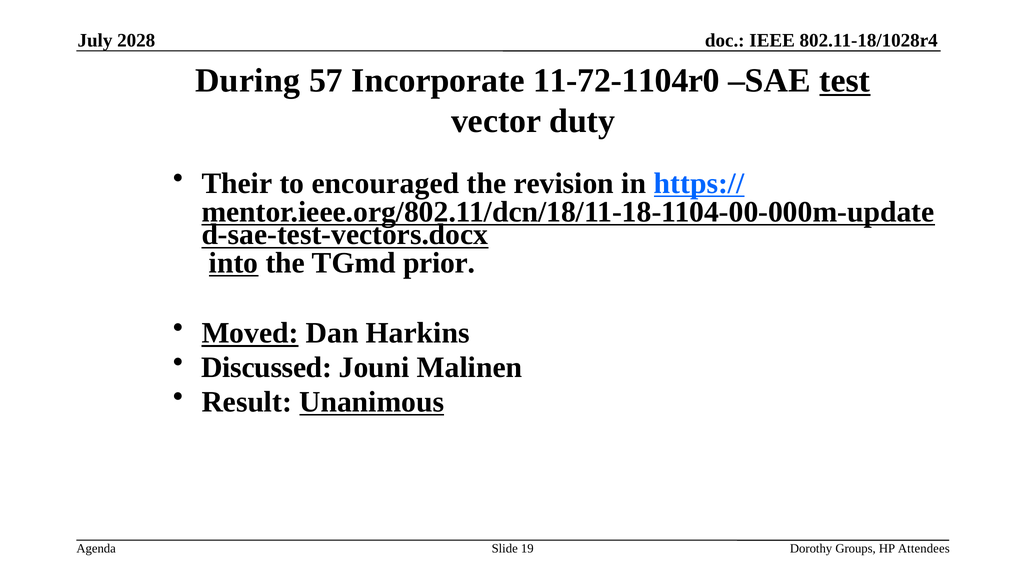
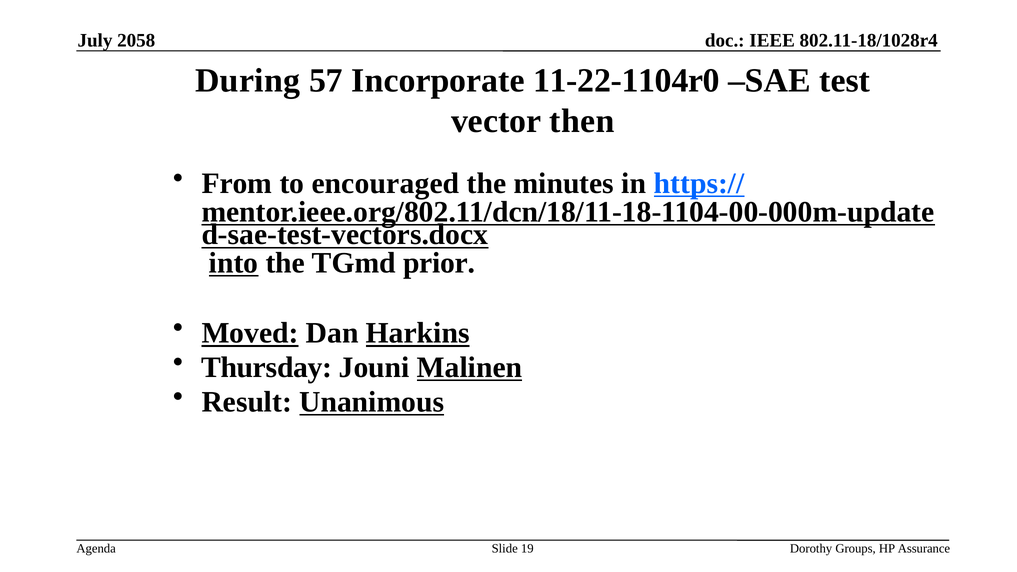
2028: 2028 -> 2058 (136, 41)
11-72-1104r0: 11-72-1104r0 -> 11-22-1104r0 (627, 80)
test underline: present -> none (845, 80)
duty: duty -> then (582, 121)
Their: Their -> From (237, 183)
revision: revision -> minutes (564, 183)
Harkins underline: none -> present (418, 333)
Discussed: Discussed -> Thursday (267, 368)
Malinen underline: none -> present (470, 368)
Attendees: Attendees -> Assurance (924, 549)
